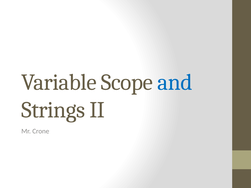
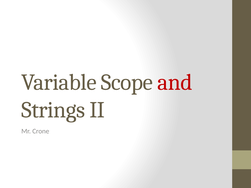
and colour: blue -> red (175, 82)
